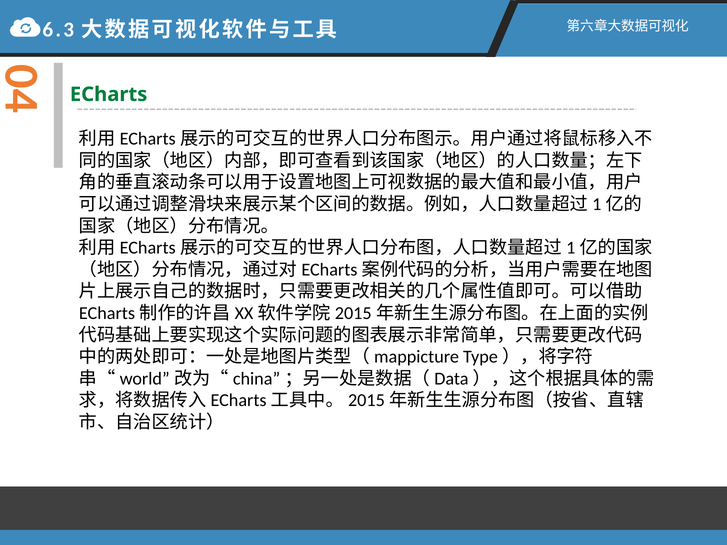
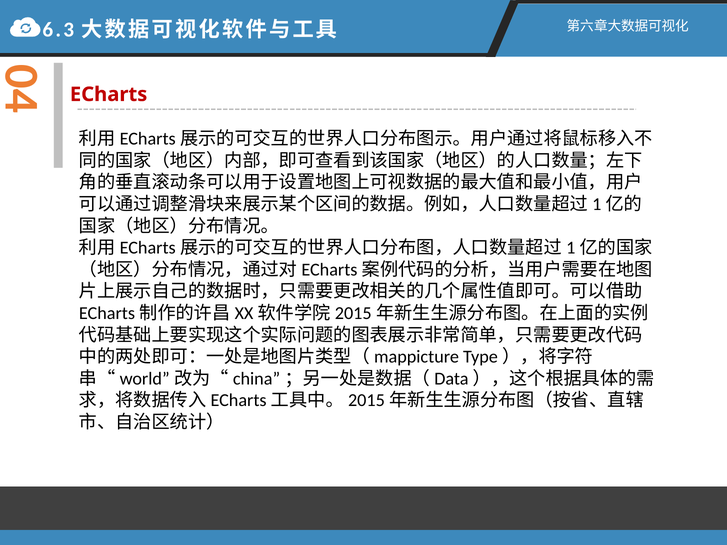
ECharts colour: green -> red (109, 94)
